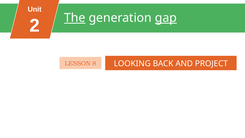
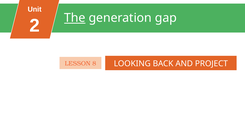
gap underline: present -> none (166, 18)
